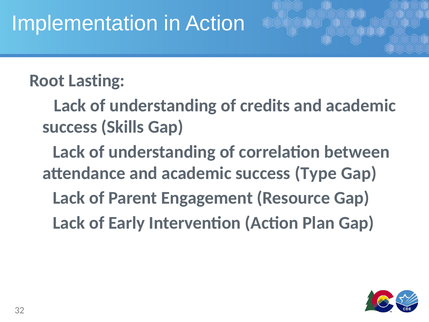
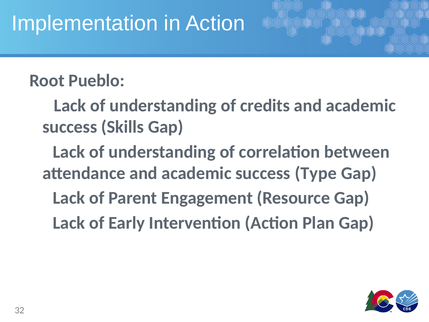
Lasting: Lasting -> Pueblo (97, 81)
